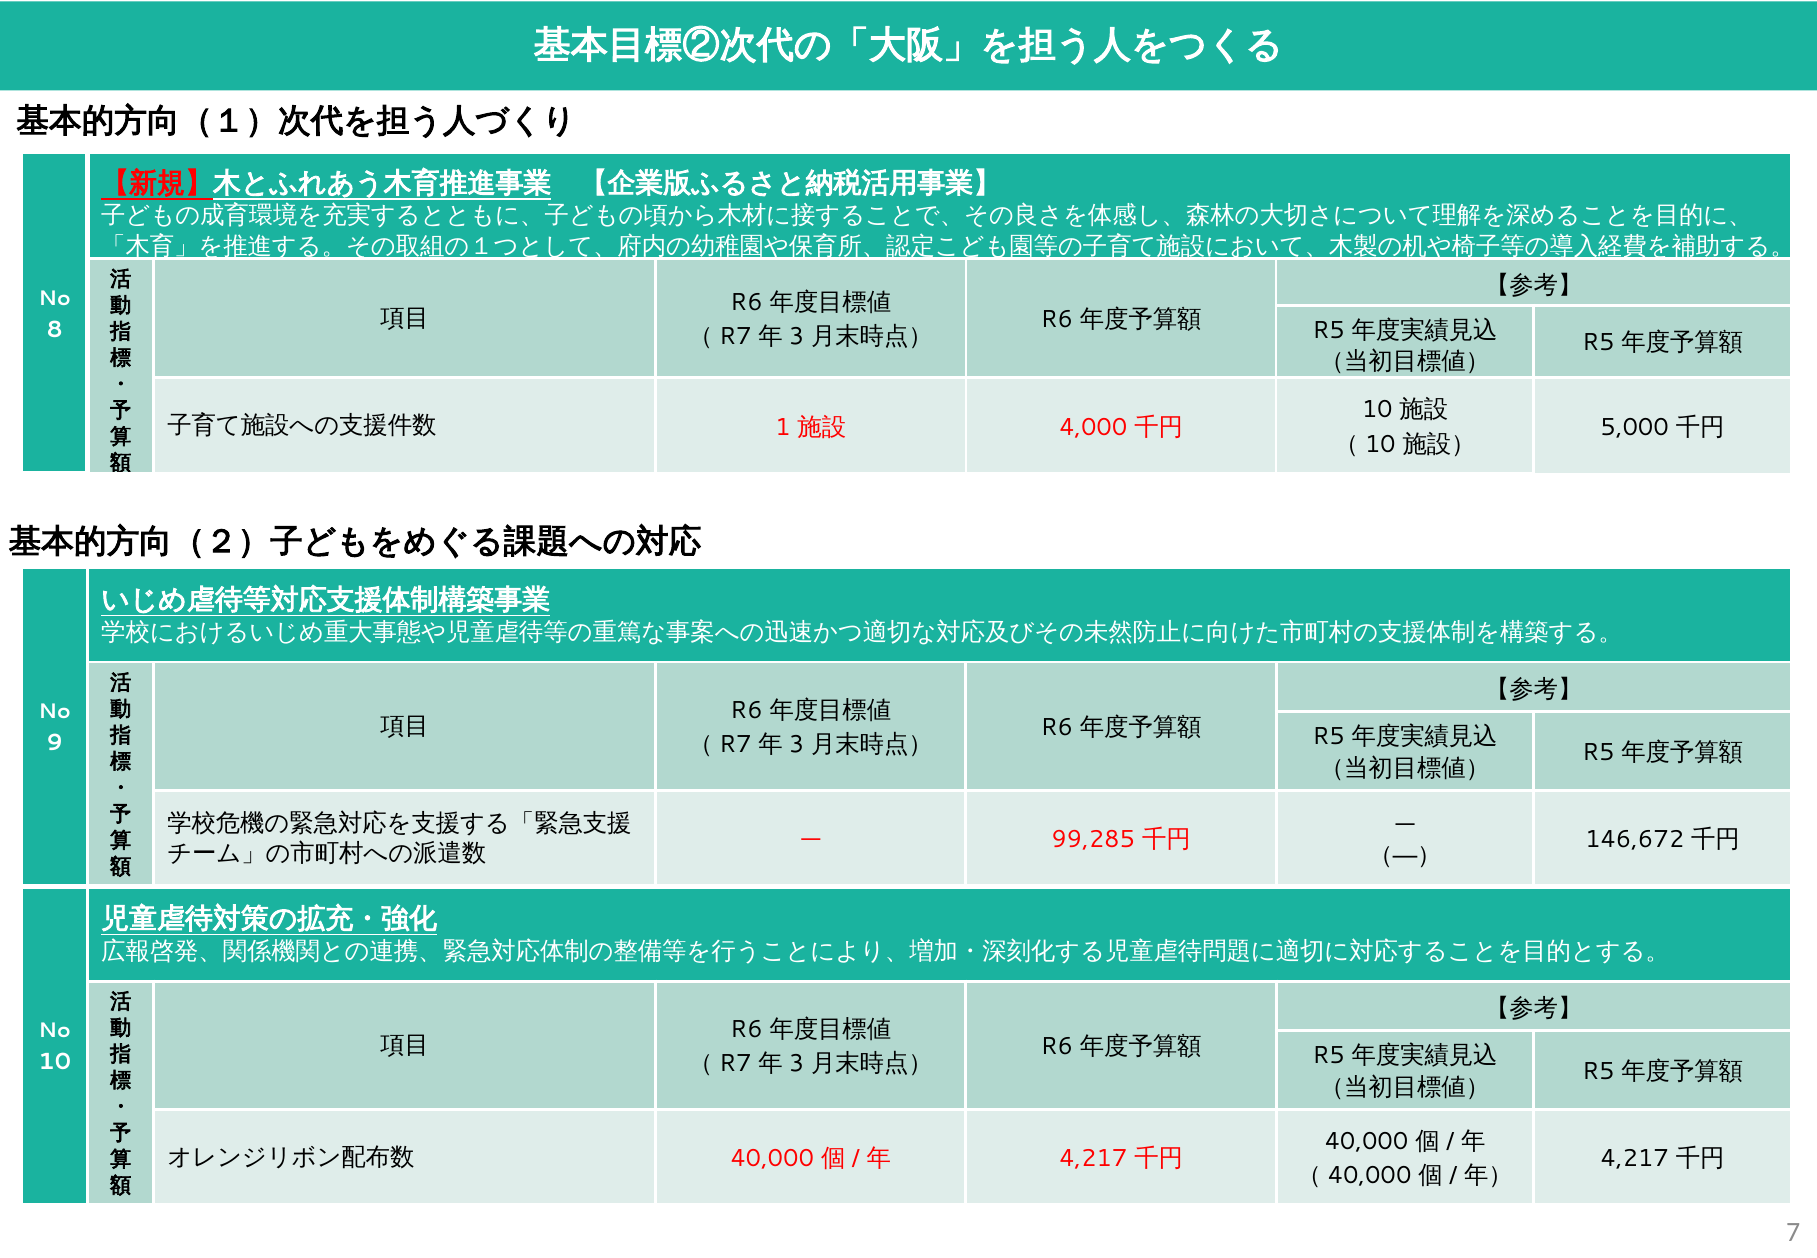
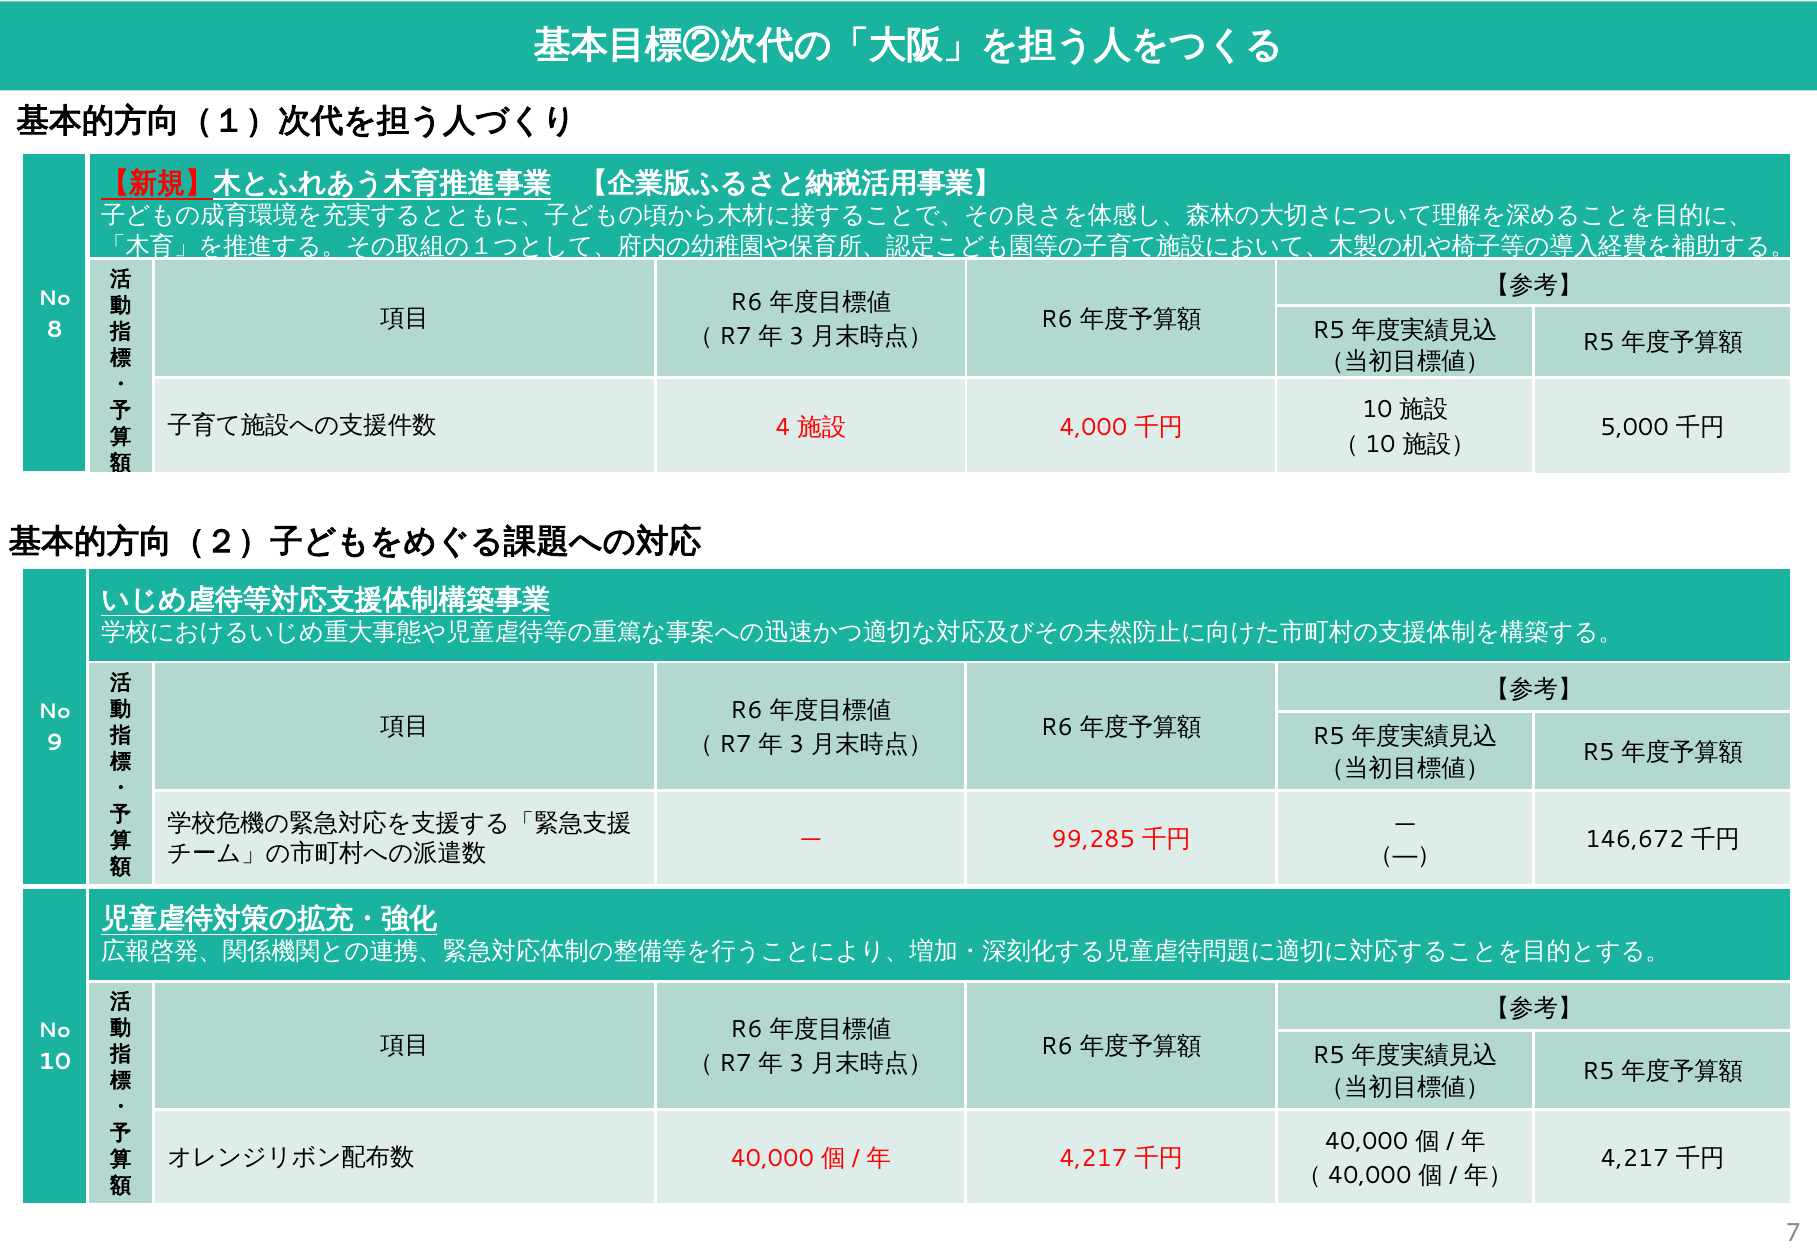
1: 1 -> 4 (783, 427)
